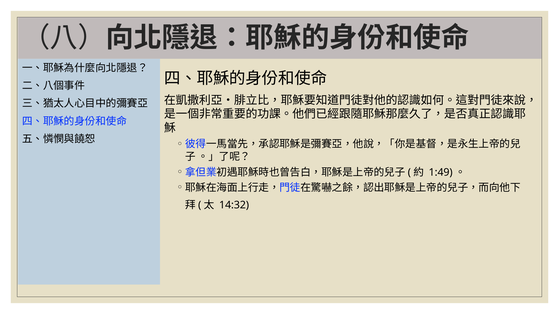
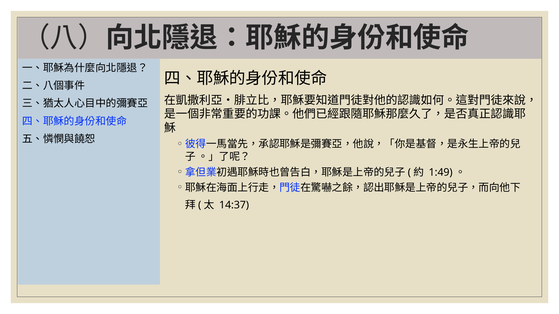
14:32: 14:32 -> 14:37 (234, 205)
